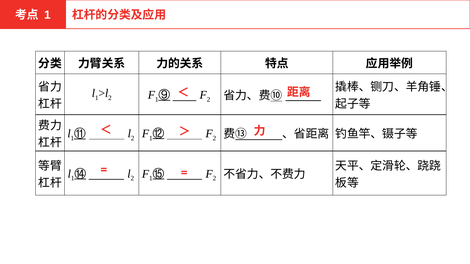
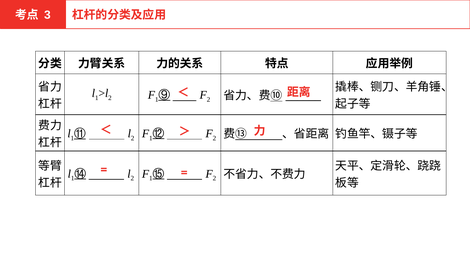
1: 1 -> 3 (47, 15)
